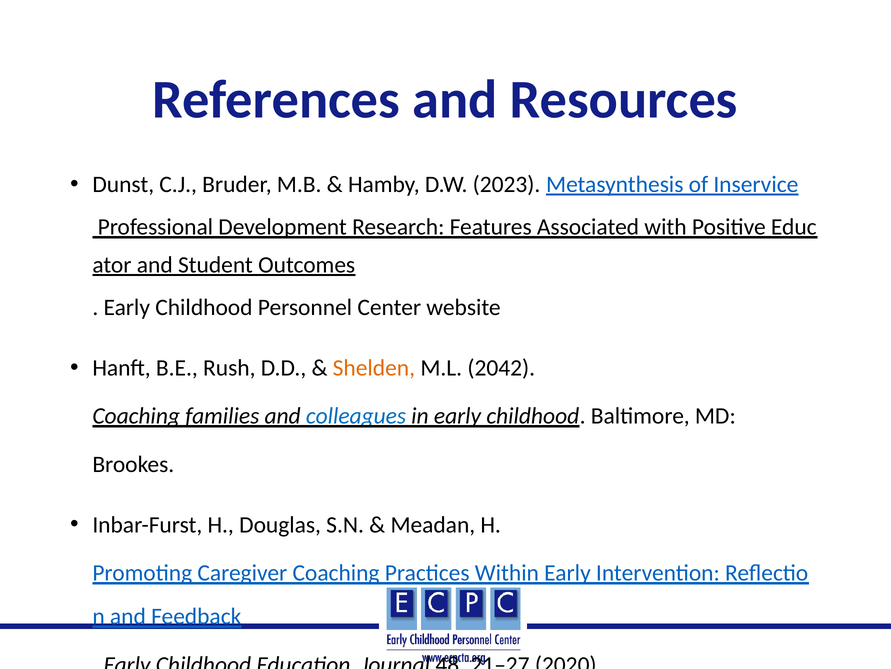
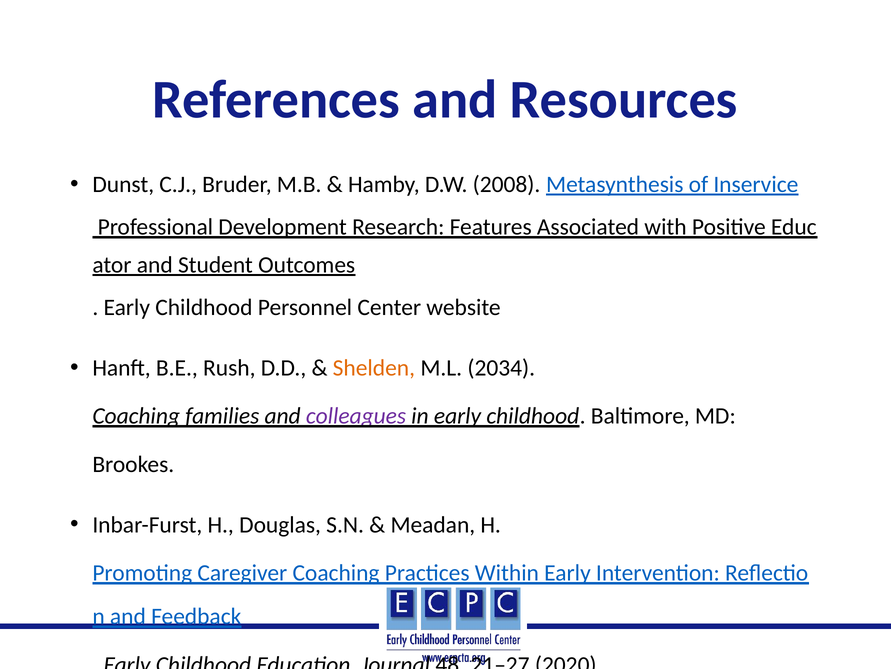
2023: 2023 -> 2008 (507, 184)
2042: 2042 -> 2034 (501, 368)
colleagues colour: blue -> purple (356, 416)
